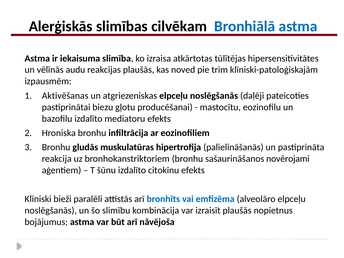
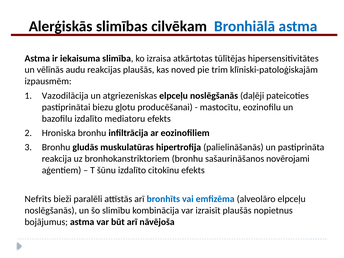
Aktivēšanas: Aktivēšanas -> Vazodilācija (65, 96)
Klīniski: Klīniski -> Nefrīts (38, 199)
